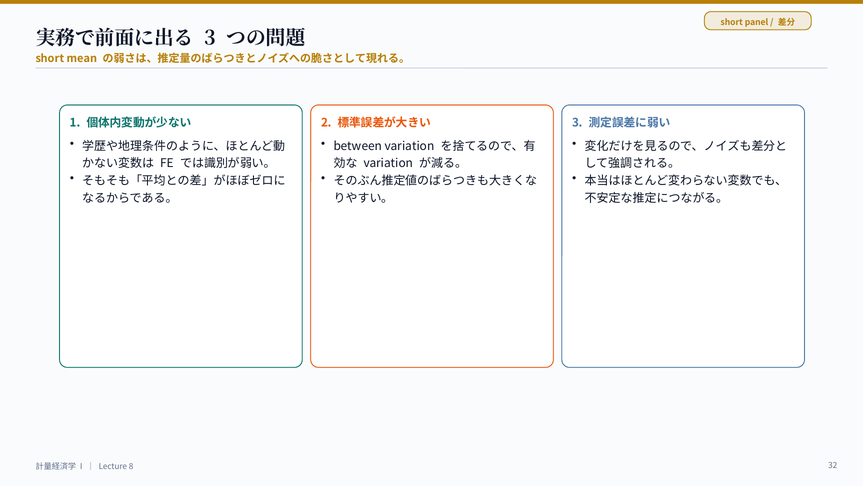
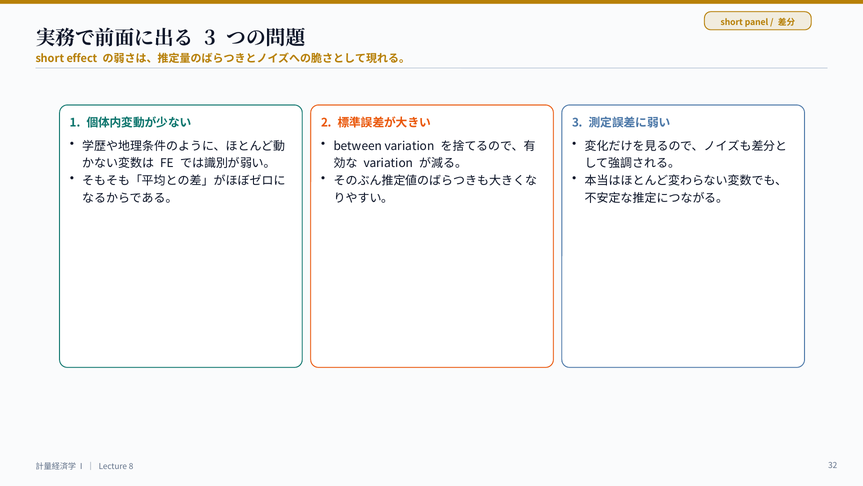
mean: mean -> effect (82, 59)
